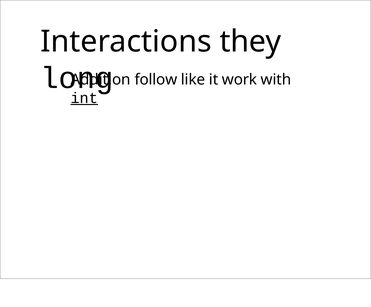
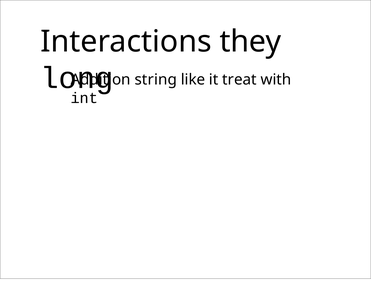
follow: follow -> string (156, 80)
work: work -> treat (239, 80)
int underline: present -> none (84, 98)
